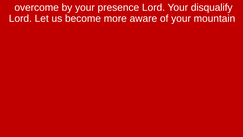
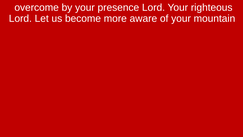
disqualify: disqualify -> righteous (212, 8)
